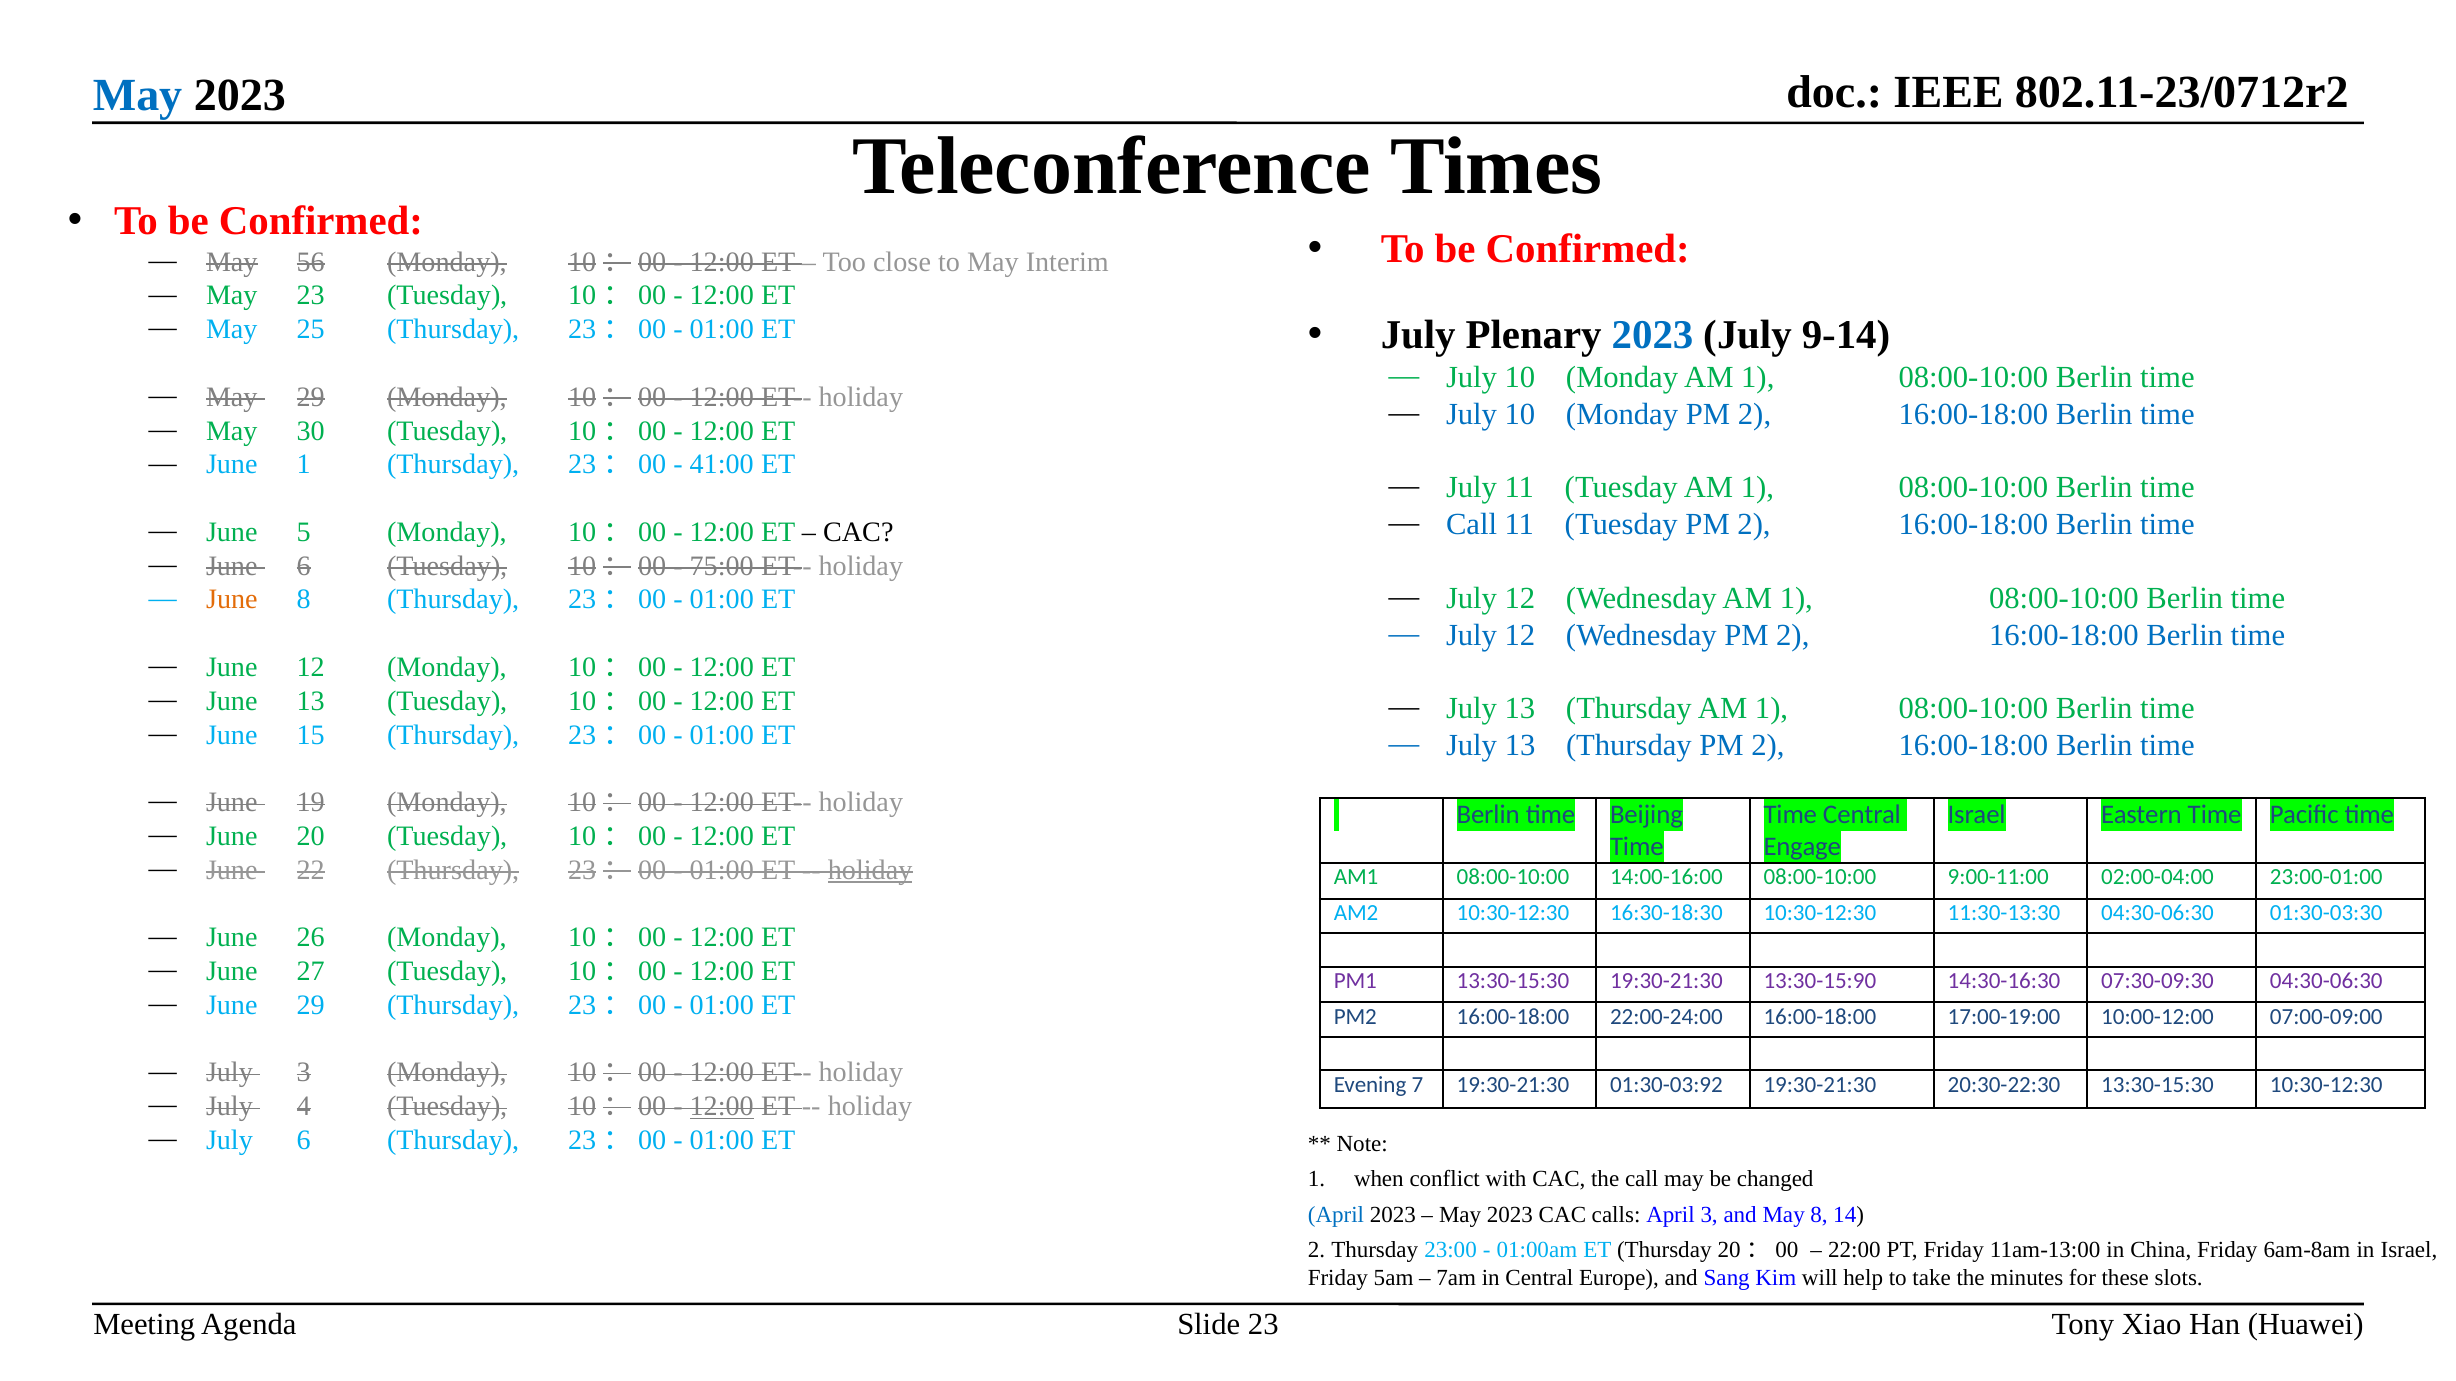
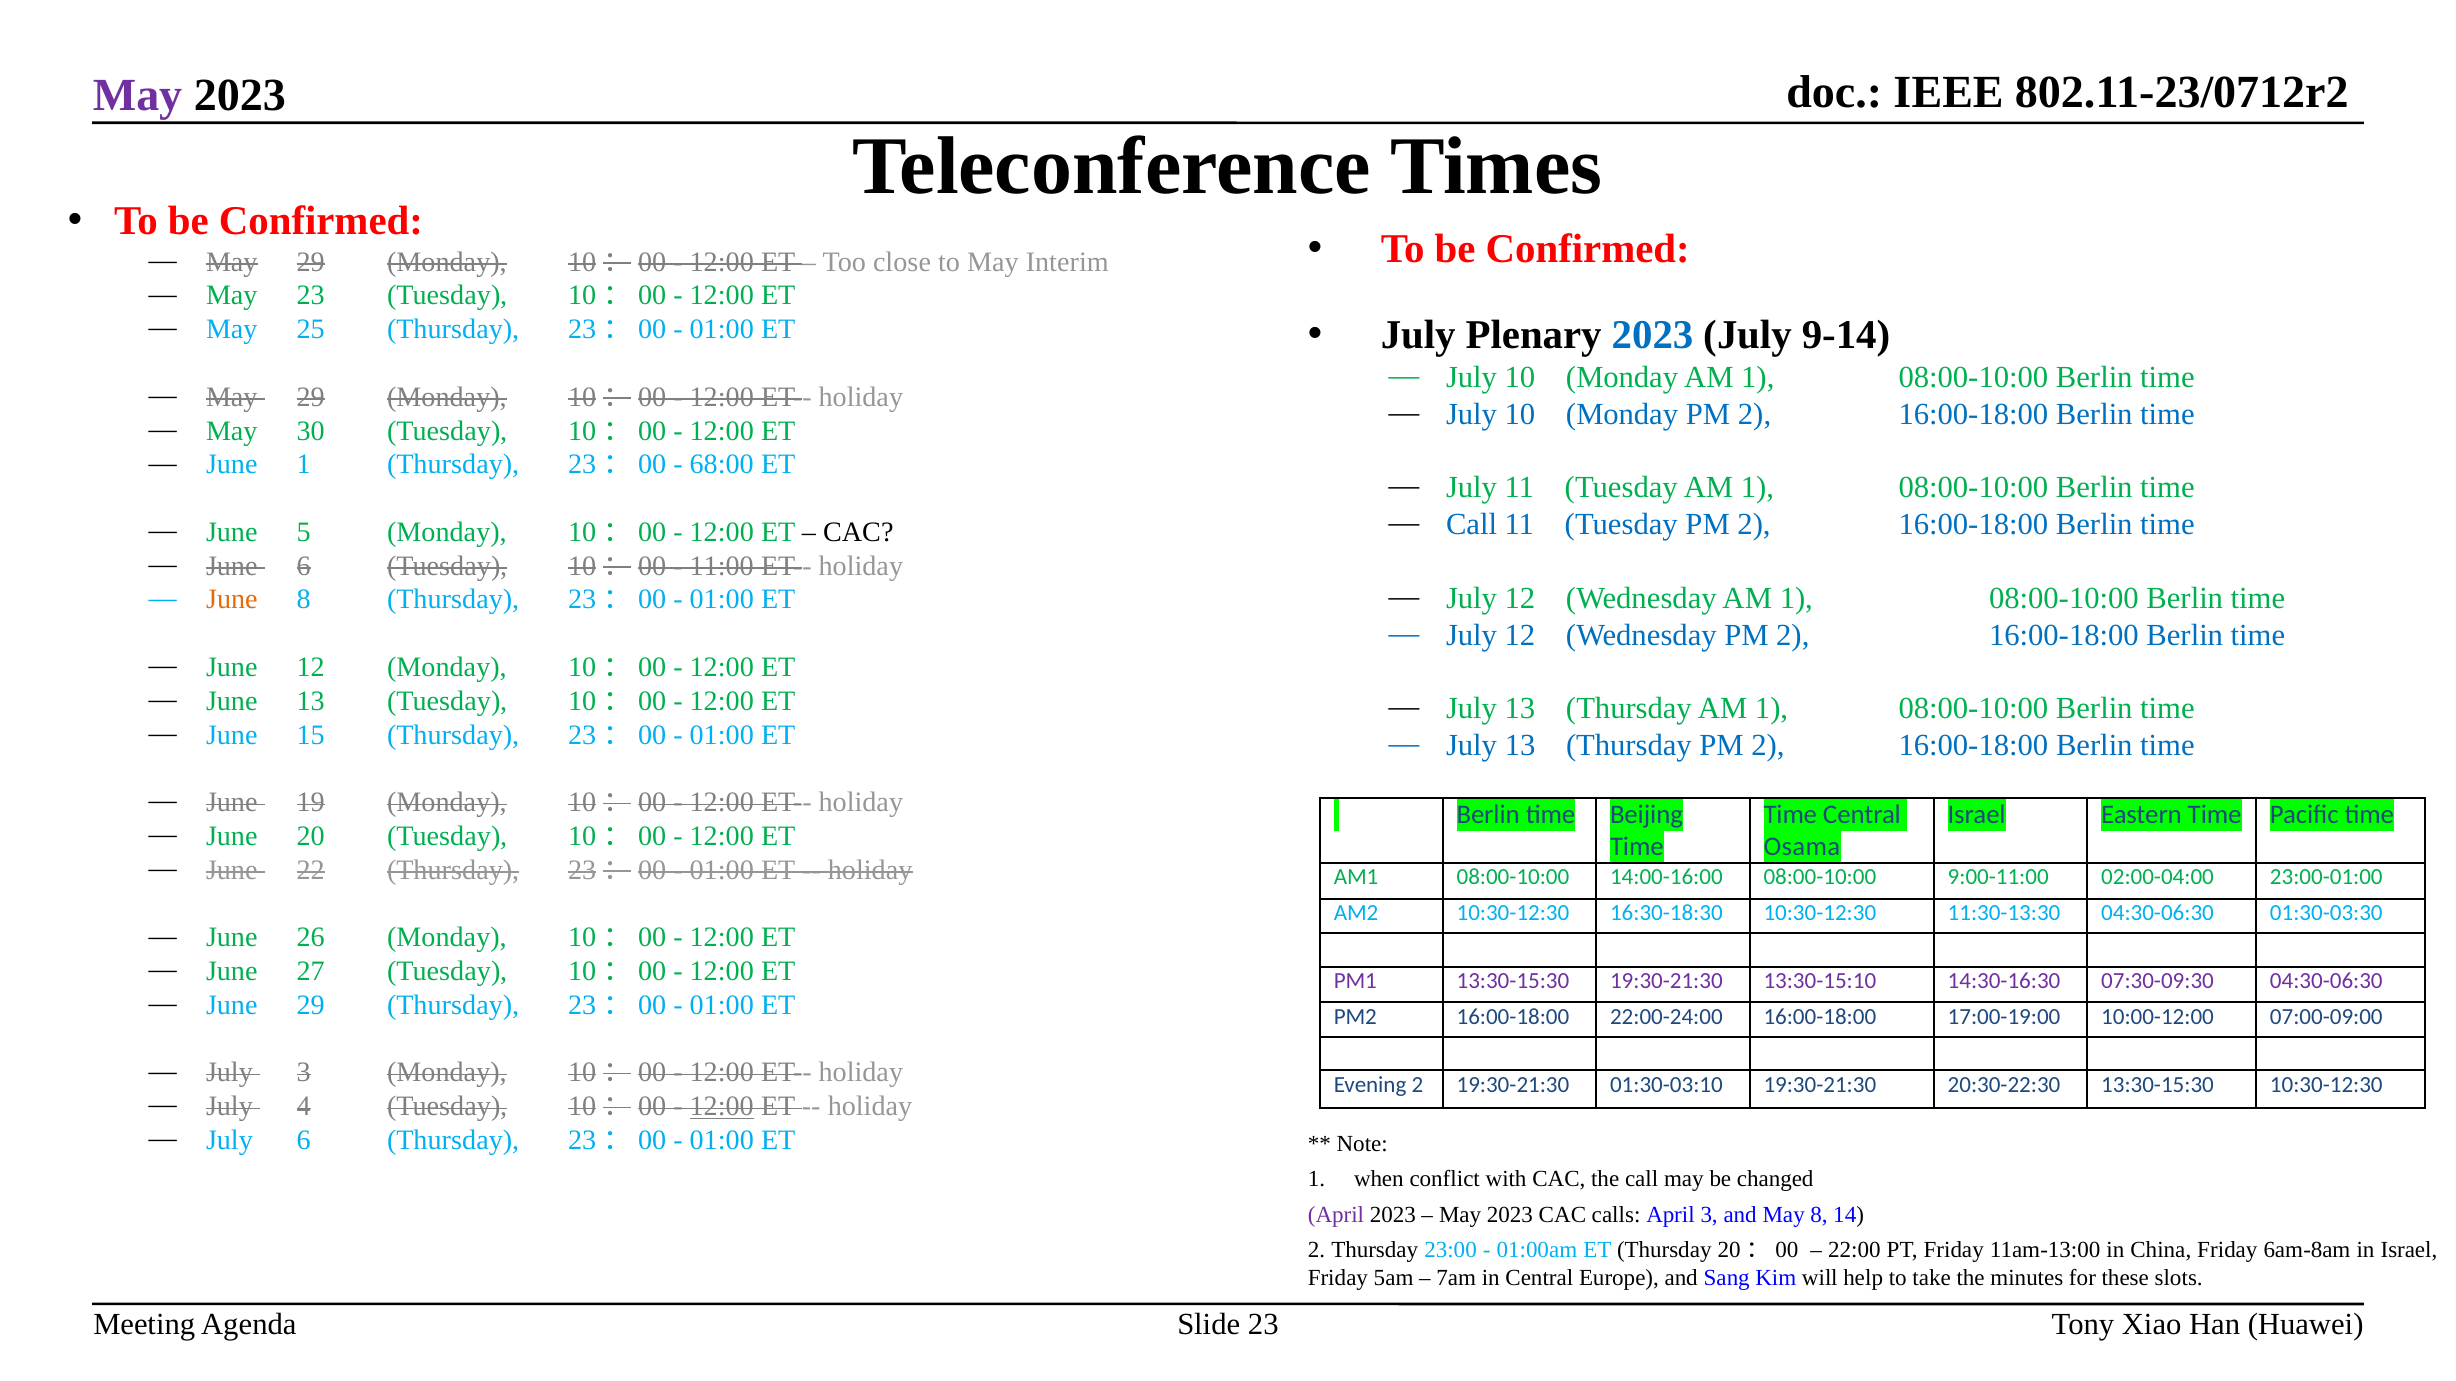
May colour: blue -> purple (138, 95)
56: 56 -> 29 (311, 262)
41:00: 41:00 -> 68:00 (722, 465)
75:00: 75:00 -> 11:00 (722, 566)
Engage: Engage -> Osama (1802, 847)
holiday underline: present -> none (870, 870)
13:30-15:90: 13:30-15:90 -> 13:30-15:10 (1820, 981)
Evening 7: 7 -> 2 (1417, 1085)
01:30-03:92: 01:30-03:92 -> 01:30-03:10 (1666, 1085)
April colour: blue -> purple (1336, 1215)
